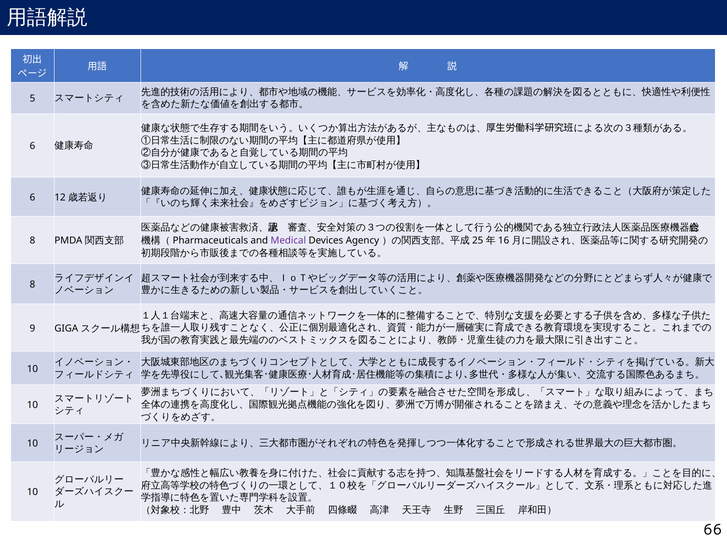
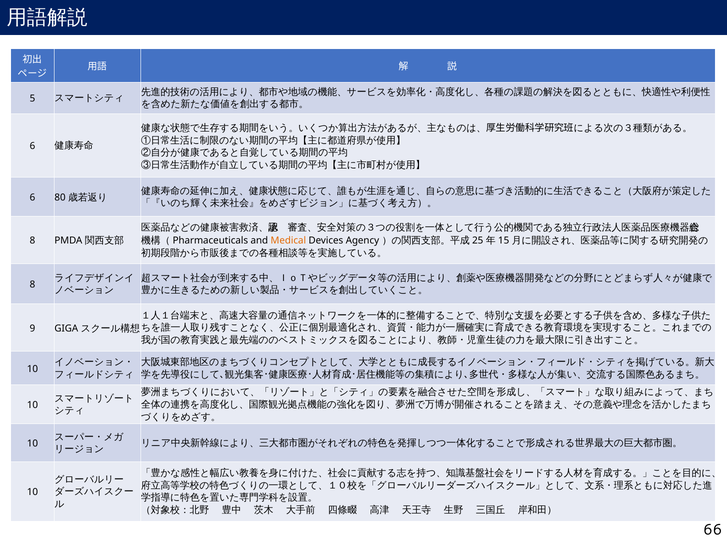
12: 12 -> 80 (60, 198)
Medical colour: purple -> orange (288, 241)
16: 16 -> 15 (504, 241)
